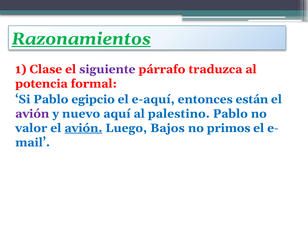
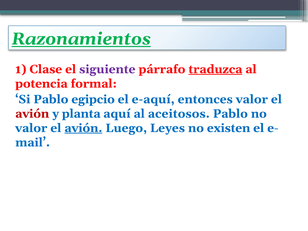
traduzca underline: none -> present (215, 69)
entonces están: están -> valor (252, 99)
avión colour: purple -> red (32, 114)
nuevo: nuevo -> planta (81, 114)
palestino: palestino -> aceitosos (179, 114)
Bajos: Bajos -> Leyes (167, 128)
primos: primos -> existen (229, 128)
